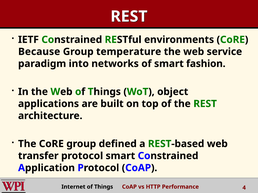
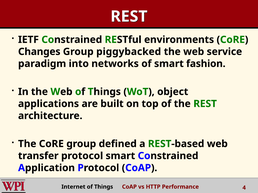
Because: Because -> Changes (39, 52)
temperature: temperature -> piggybacked (129, 52)
